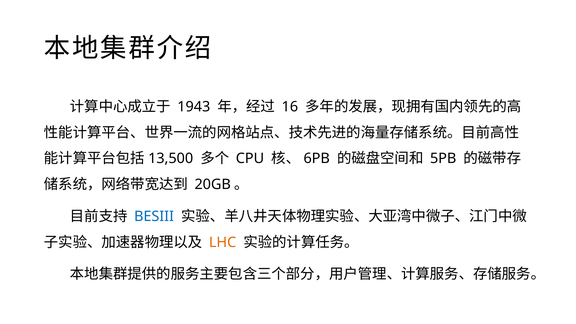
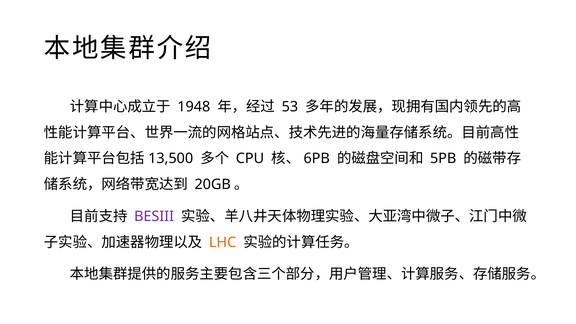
1943: 1943 -> 1948 (194, 107)
16: 16 -> 53 (290, 107)
BESIII colour: blue -> purple (154, 216)
